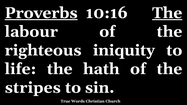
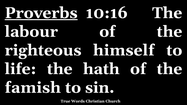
The underline: present -> none (167, 13)
iniquity: iniquity -> himself (124, 50)
stripes: stripes -> famish (33, 88)
